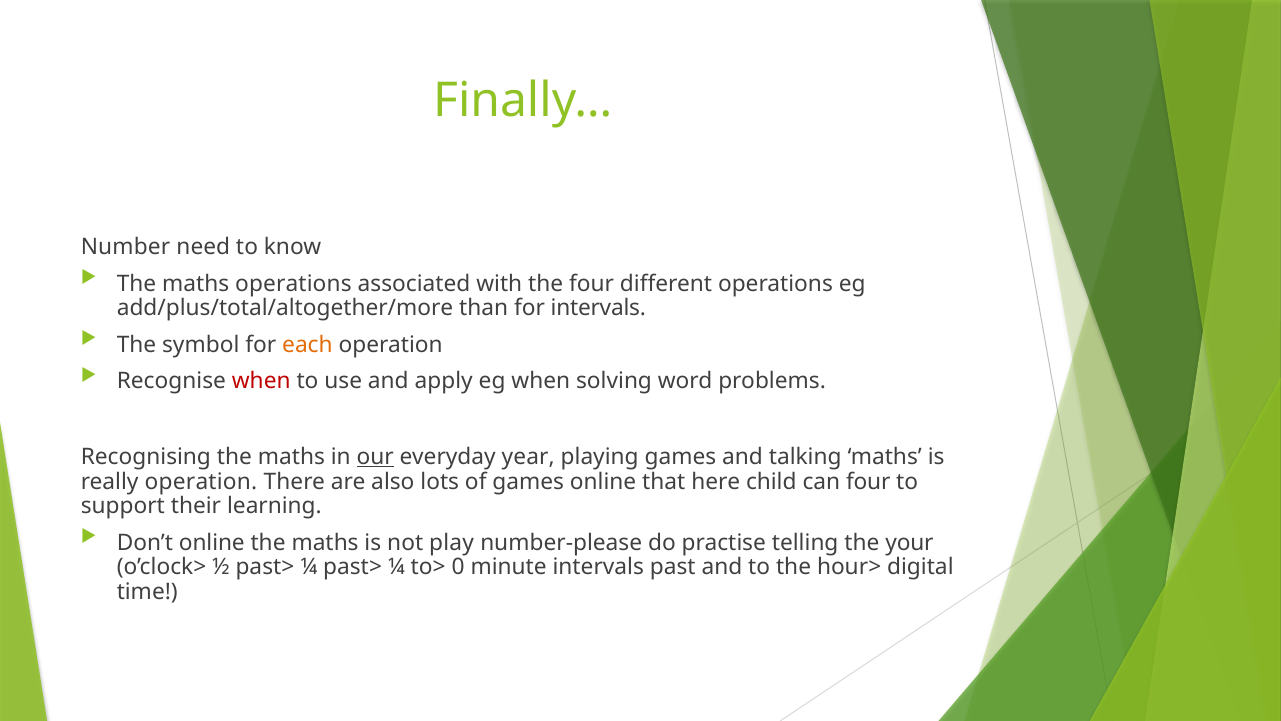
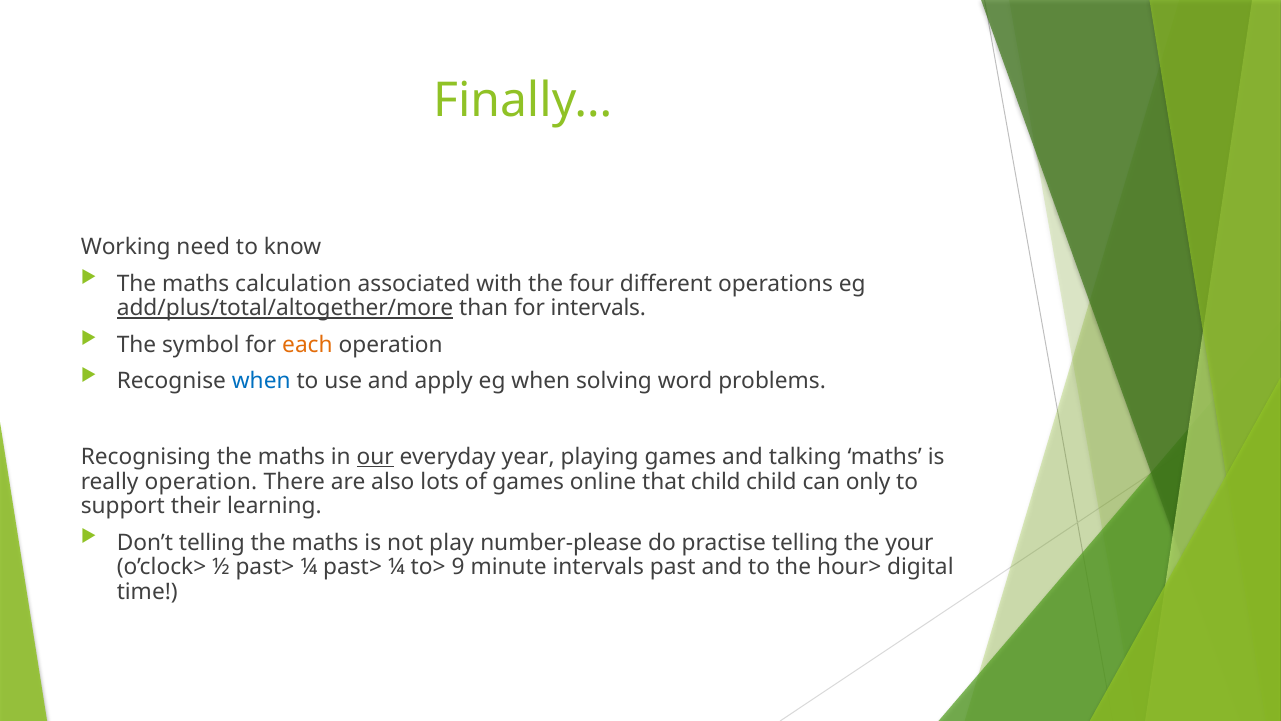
Number: Number -> Working (126, 247)
maths operations: operations -> calculation (293, 284)
add/plus/total/altogether/more underline: none -> present (285, 308)
when colour: red -> blue (261, 381)
that here: here -> child (716, 481)
can four: four -> only (868, 481)
Don’t online: online -> telling (212, 542)
0: 0 -> 9 (458, 567)
